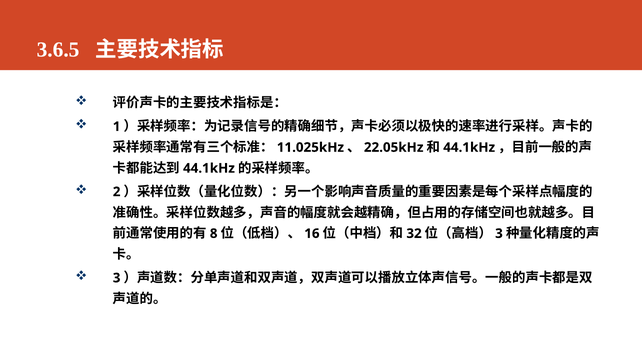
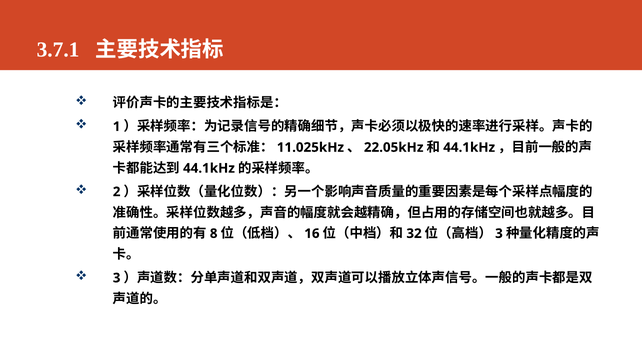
3.6.5: 3.6.5 -> 3.7.1 (58, 50)
